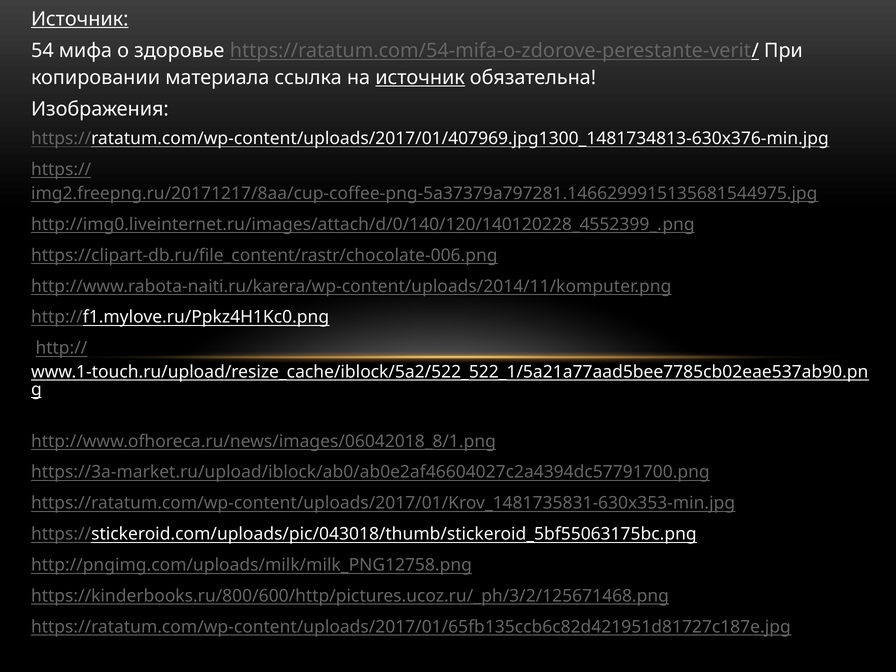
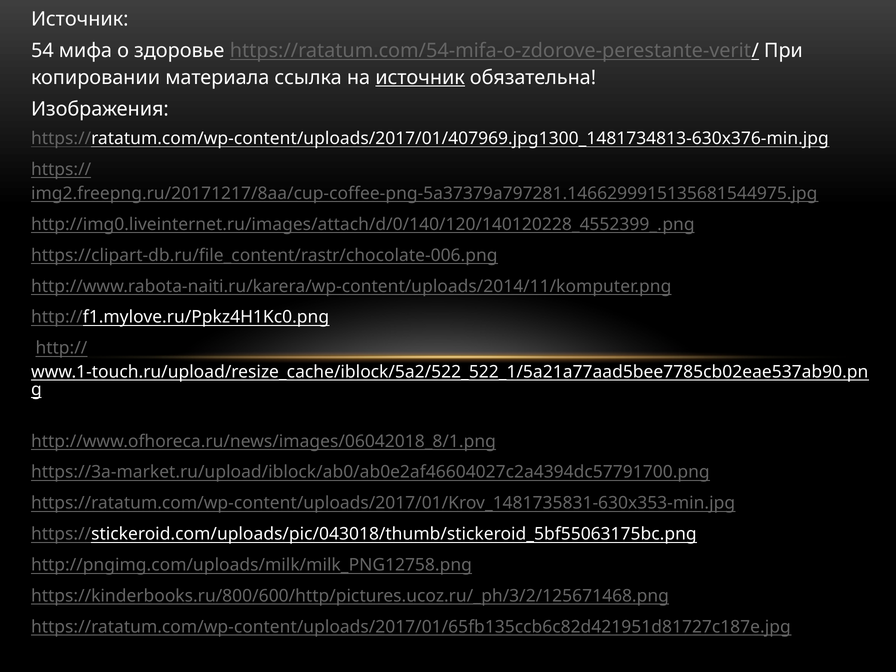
Источник underline: present -> none (80, 19)
